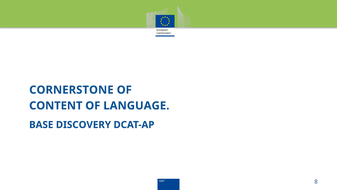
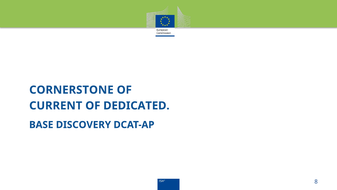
CONTENT: CONTENT -> CURRENT (56, 105)
LANGUAGE: LANGUAGE -> DEDICATED (136, 105)
